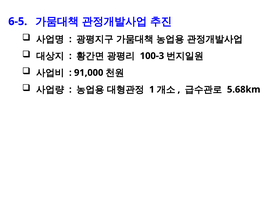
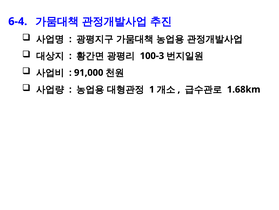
6-5: 6-5 -> 6-4 (18, 21)
5.68km: 5.68km -> 1.68km (244, 89)
